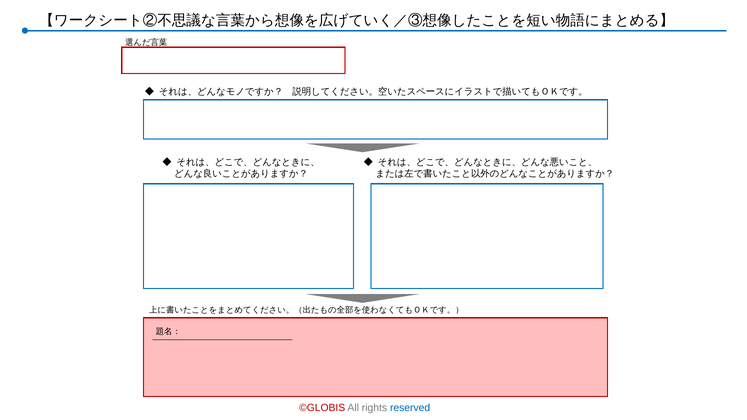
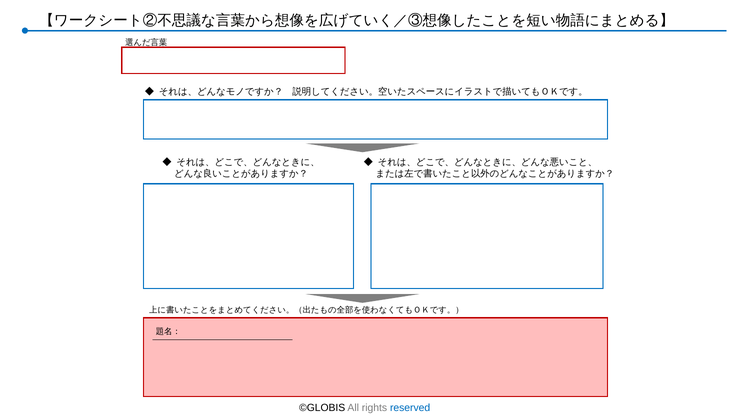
©GLOBIS colour: red -> black (322, 408)
